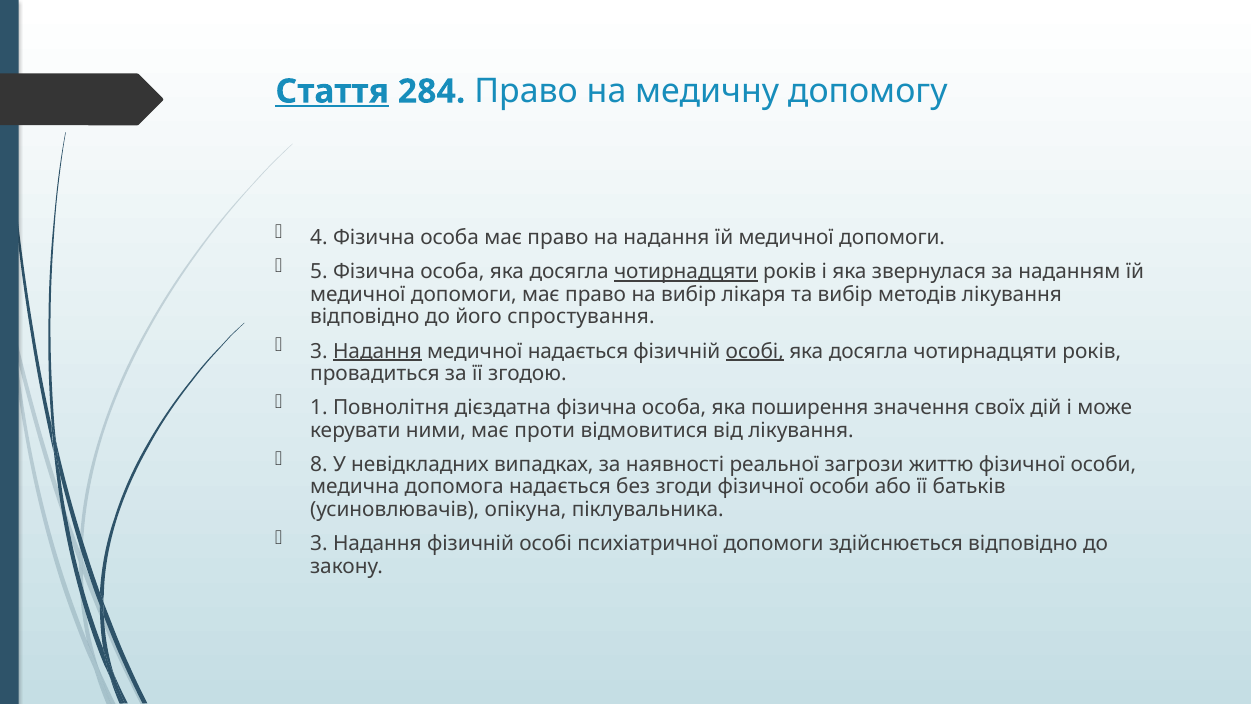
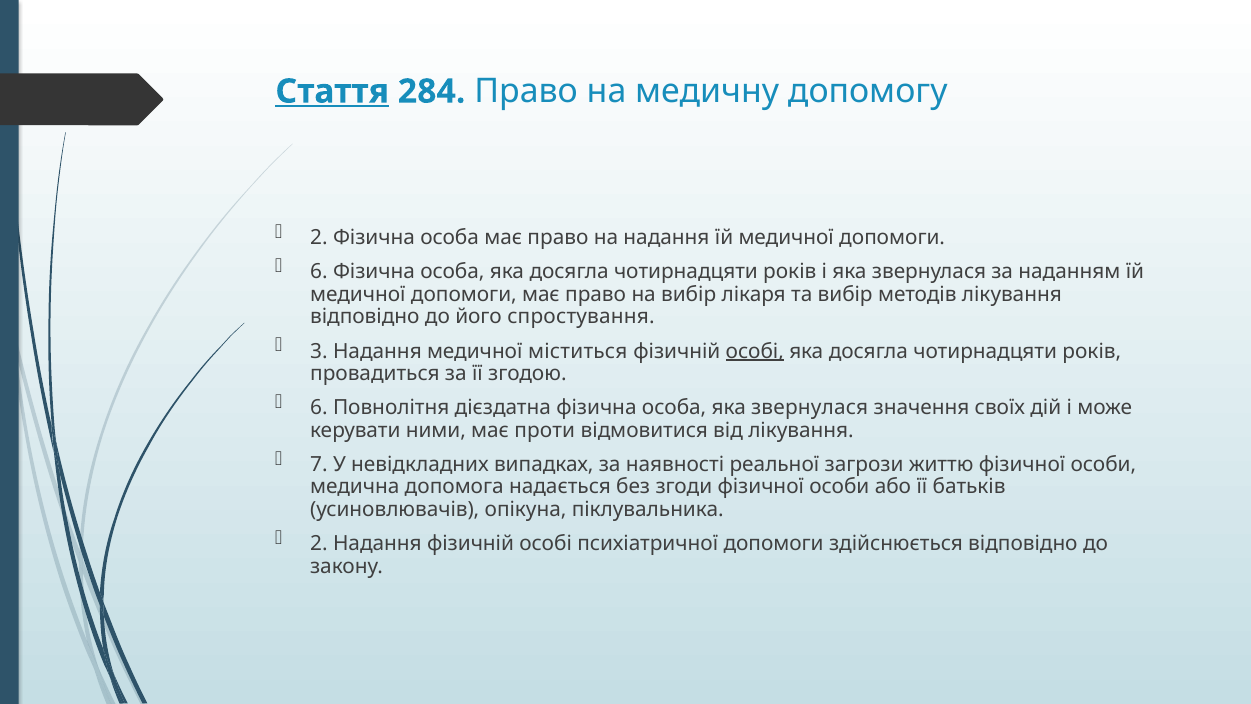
4: 4 -> 2 (319, 238)
5: 5 -> 6 (319, 272)
чотирнадцяти underline: present -> none (686, 272)
Надання underline: present -> none (377, 351)
медичної надається: надається -> міститься (578, 351)
1: 1 -> 6 (319, 408)
особа яка поширення: поширення -> звернулася (810, 408)
8: 8 -> 7 (319, 464)
3: 3 -> 2 (319, 544)
